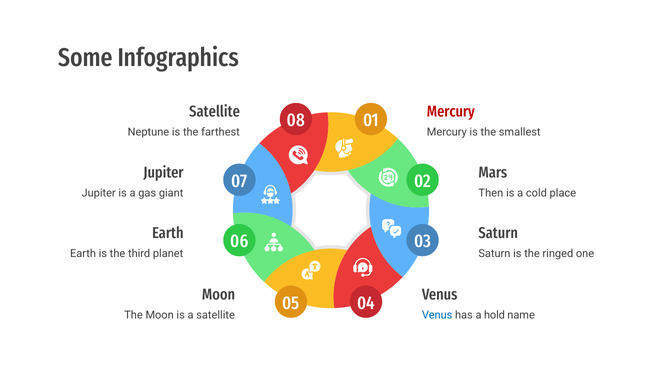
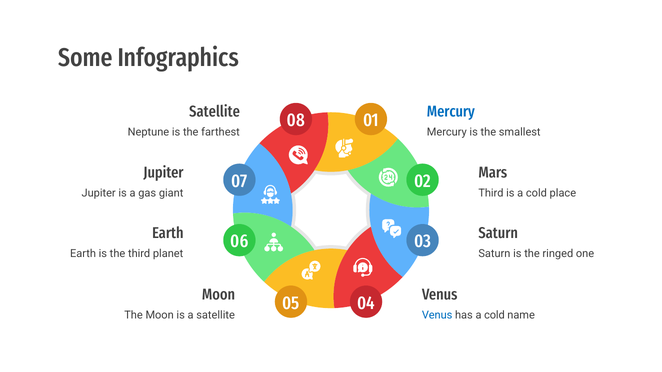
Mercury colour: red -> blue (451, 112)
Then: Then -> Third (491, 193)
has a hold: hold -> cold (494, 315)
